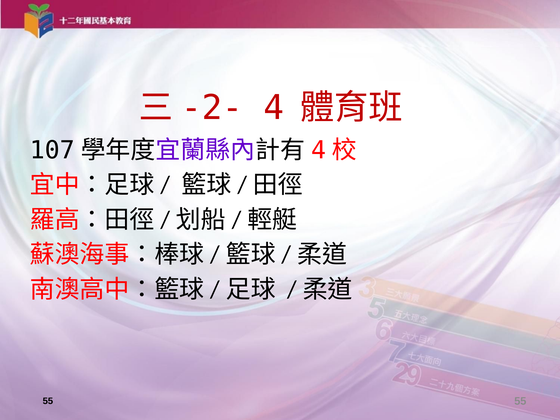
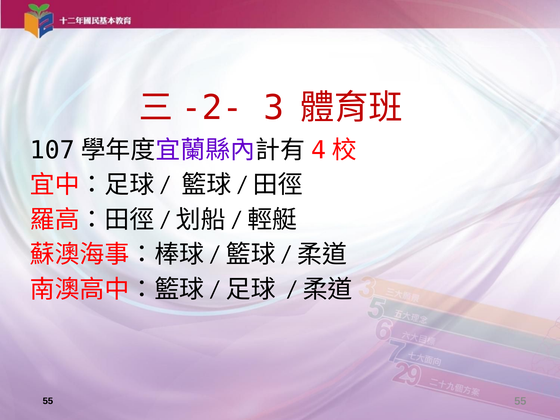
4: 4 -> 3 (274, 108)
